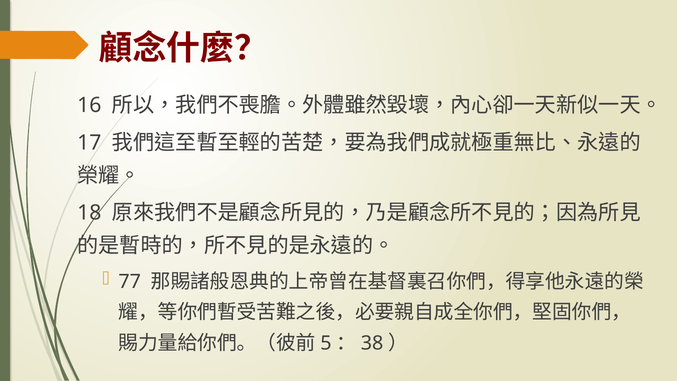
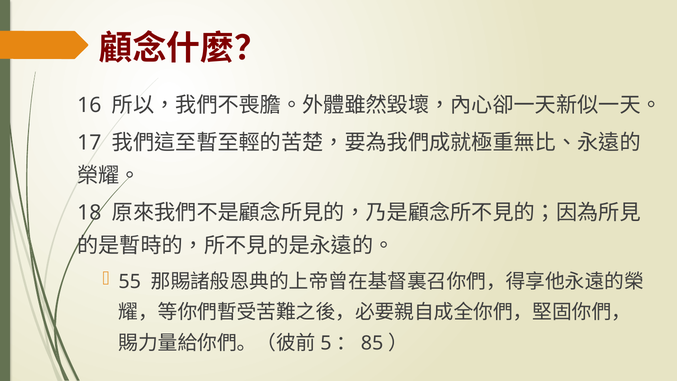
77: 77 -> 55 (130, 281)
38: 38 -> 85 (372, 343)
